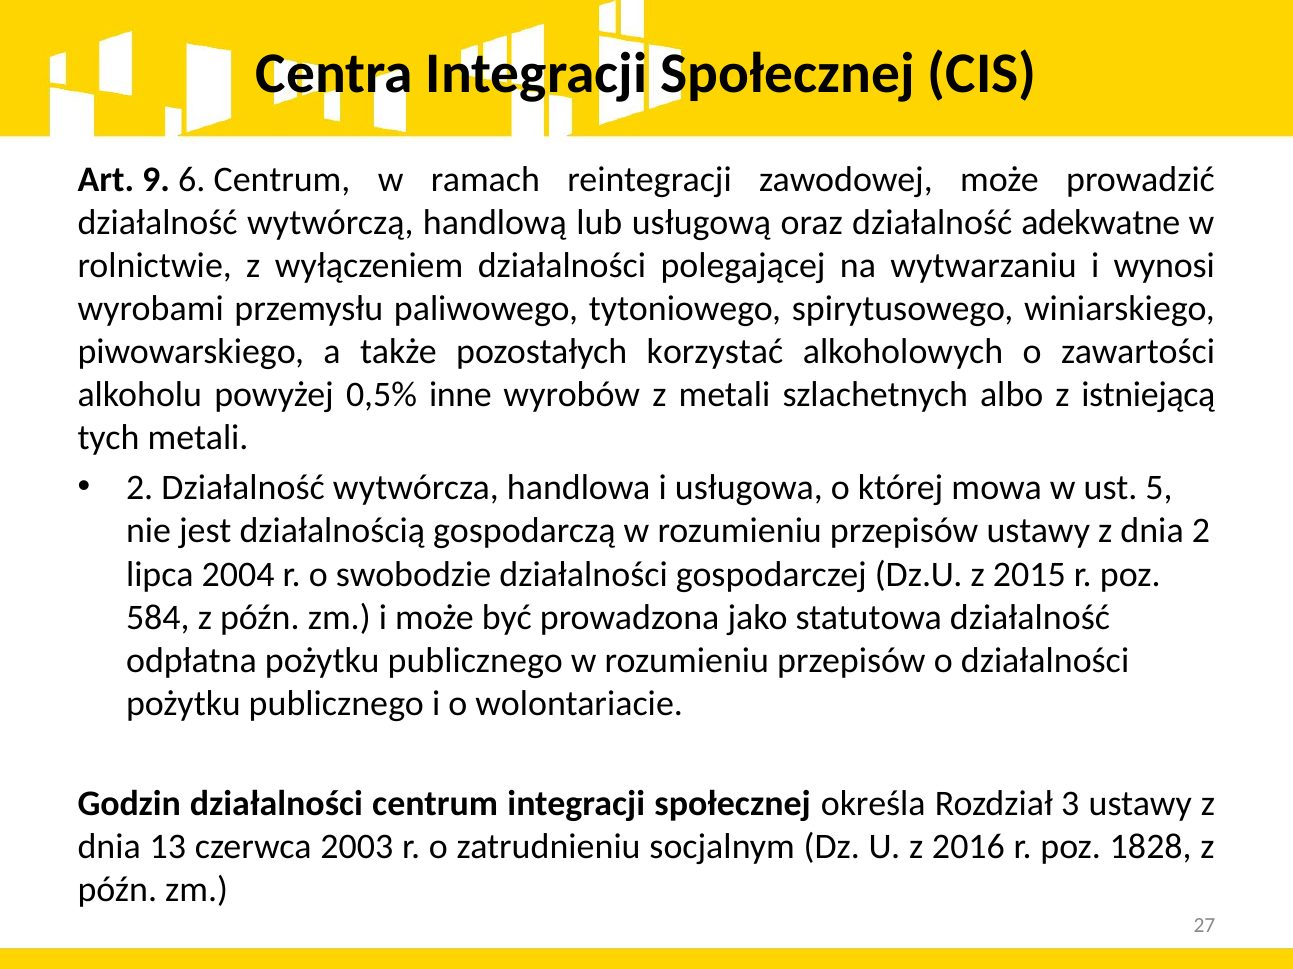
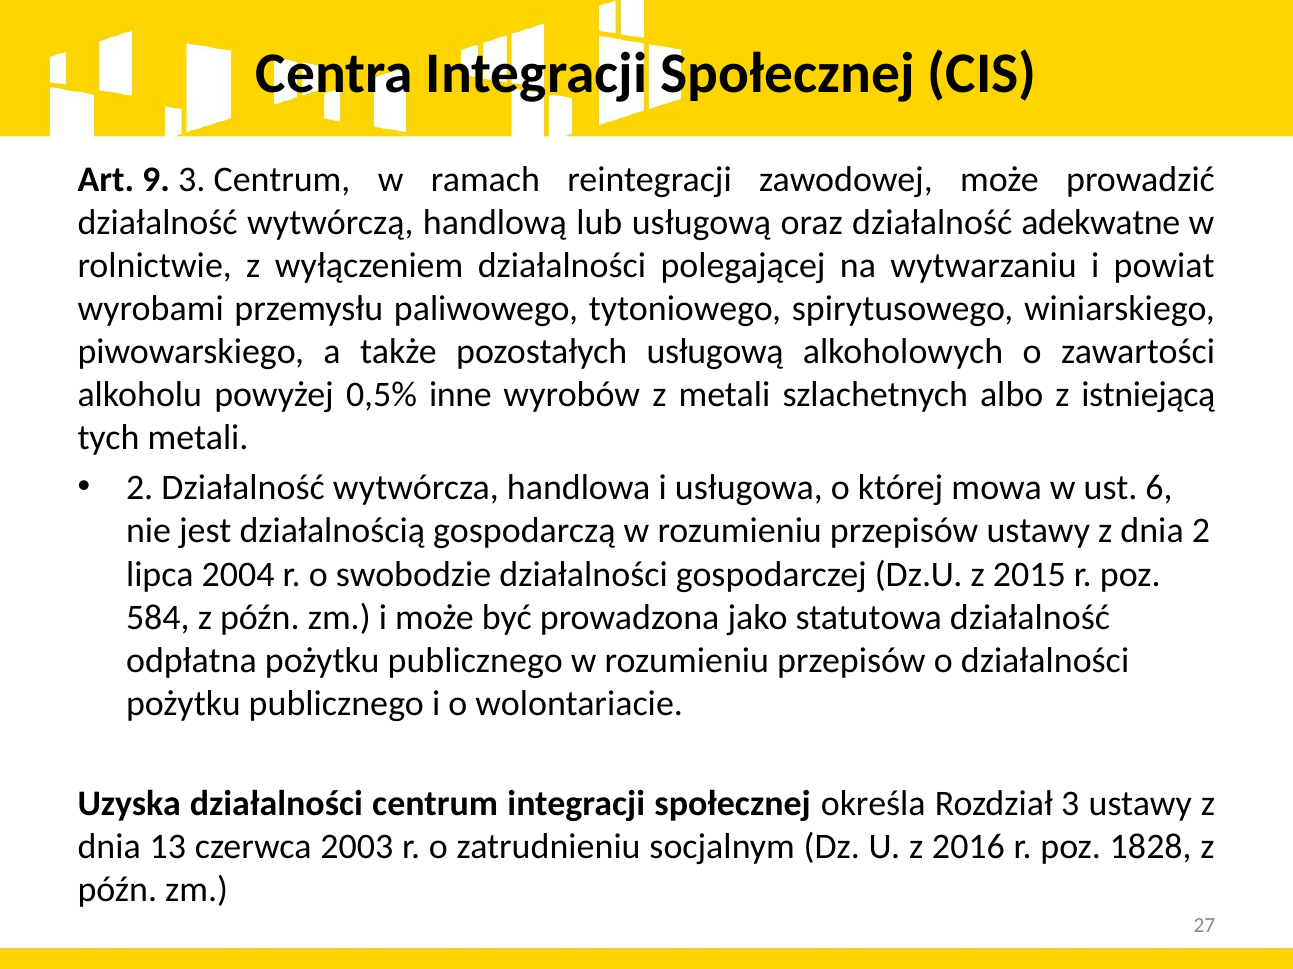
9 6: 6 -> 3 (192, 179)
wynosi: wynosi -> powiat (1164, 266)
pozostałych korzystać: korzystać -> usługową (715, 352)
5: 5 -> 6 (1159, 488)
Godzin: Godzin -> Uzyska (129, 805)
